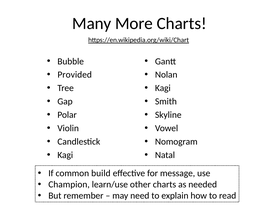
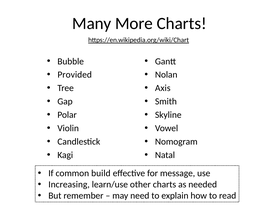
Kagi: Kagi -> Axis (163, 88)
Champion: Champion -> Increasing (69, 184)
